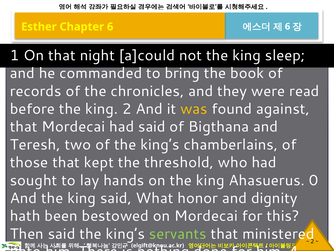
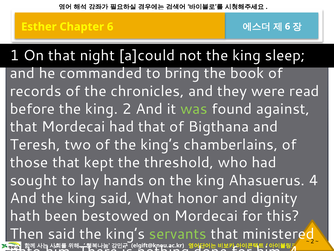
was colour: yellow -> light green (194, 109)
had said: said -> that (152, 127)
Ahasuerus 0: 0 -> 4 (314, 180)
